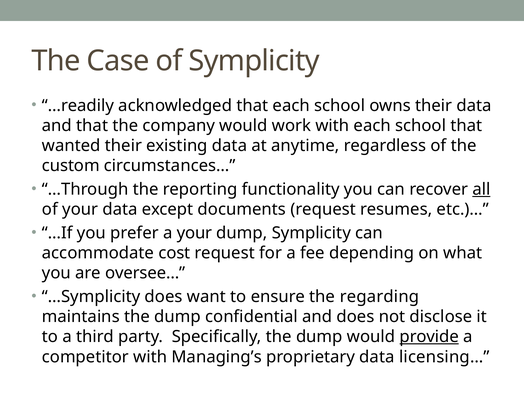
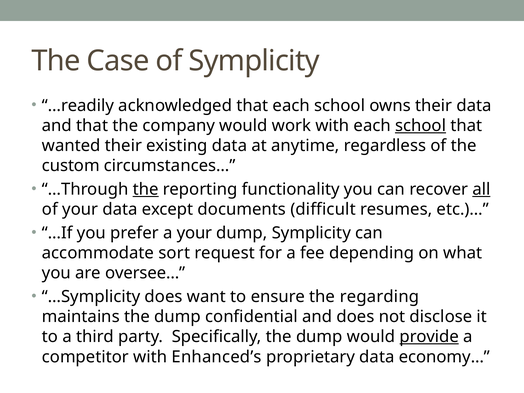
school underline: none -> present (421, 126)
the underline: none -> present (146, 189)
documents request: request -> difficult (323, 209)
cost: cost -> sort (174, 253)
Managing’s: Managing’s -> Enhanced’s (217, 357)
licensing…: licensing… -> economy… (444, 357)
